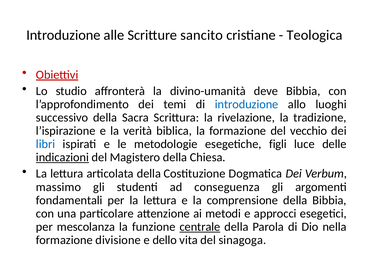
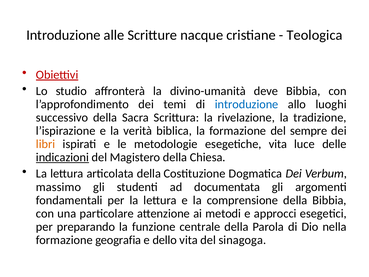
sancito: sancito -> nacque (202, 35)
vecchio: vecchio -> sempre (309, 131)
libri colour: blue -> orange (46, 144)
esegetiche figli: figli -> vita (278, 144)
conseguenza: conseguenza -> documentata (227, 187)
mescolanza: mescolanza -> preparando (86, 227)
centrale underline: present -> none (200, 227)
divisione: divisione -> geografia (118, 240)
